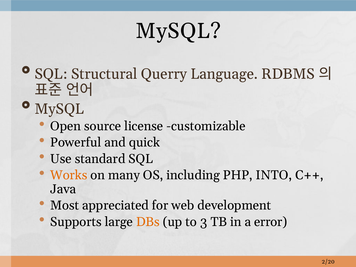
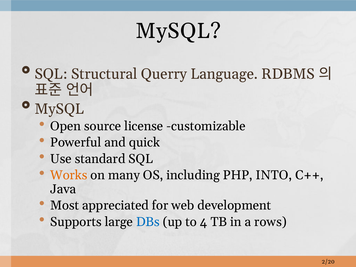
DBs colour: orange -> blue (148, 222)
3: 3 -> 4 (204, 222)
error: error -> rows (270, 222)
